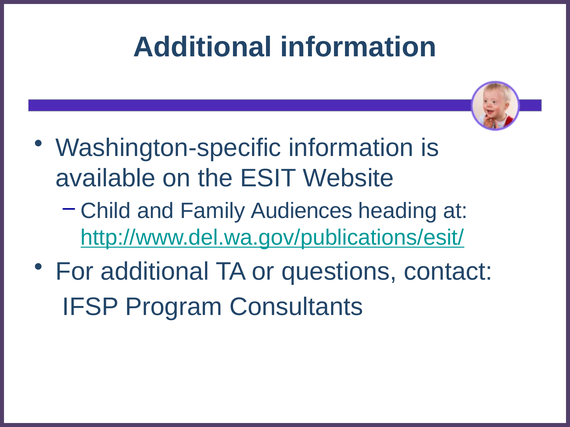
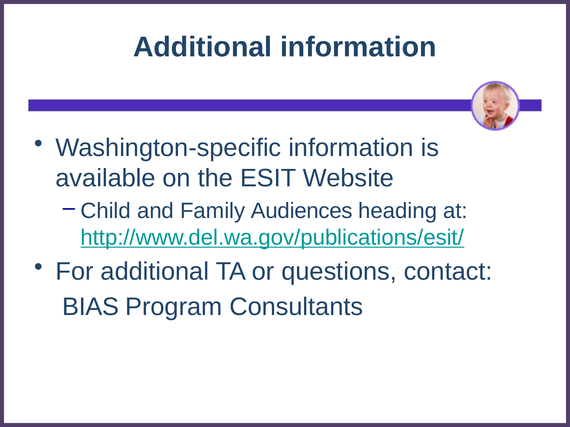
IFSP: IFSP -> BIAS (91, 307)
